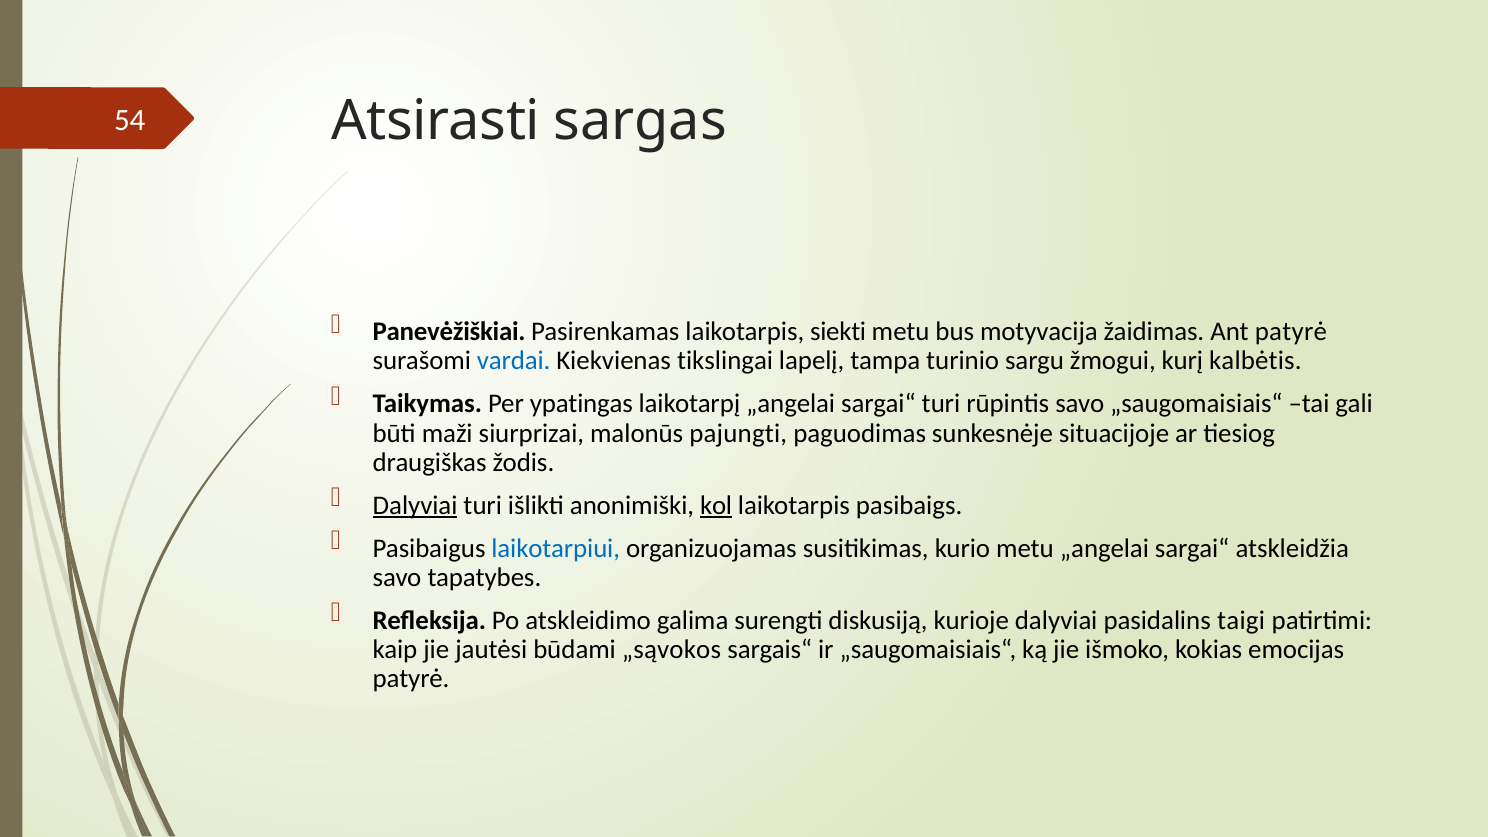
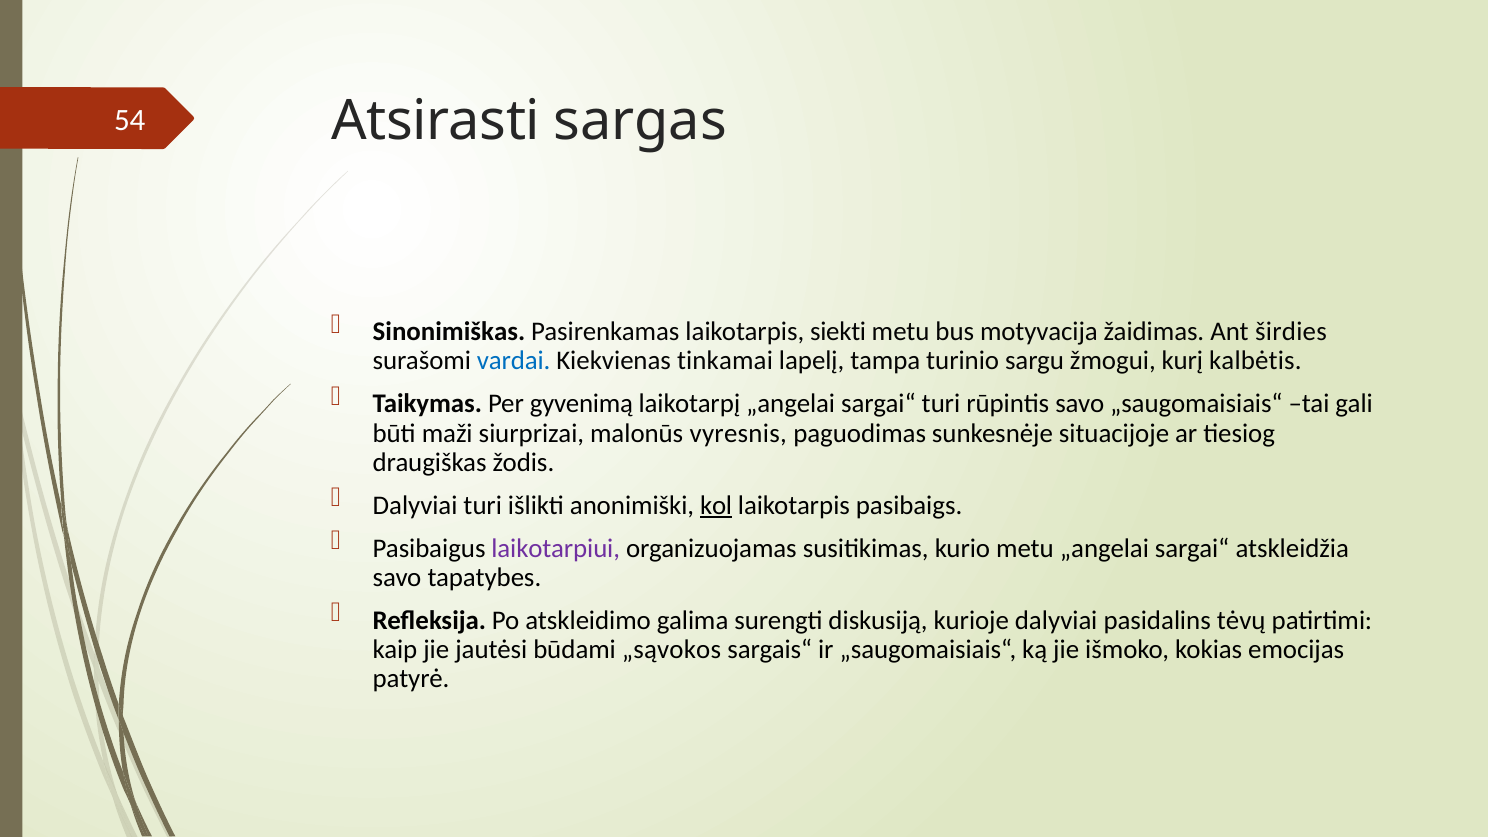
Panevėžiškiai: Panevėžiškiai -> Sinonimiškas (449, 332)
Ant patyrė: patyrė -> širdies (1291, 332)
tikslingai: tikslingai -> tinkamai (725, 361)
ypatingas: ypatingas -> gyvenimą (581, 404)
pajungti: pajungti -> vyresnis (738, 433)
Dalyviai underline: present -> none (415, 505)
laikotarpiui colour: blue -> purple (556, 548)
taigi: taigi -> tėvų (1241, 620)
